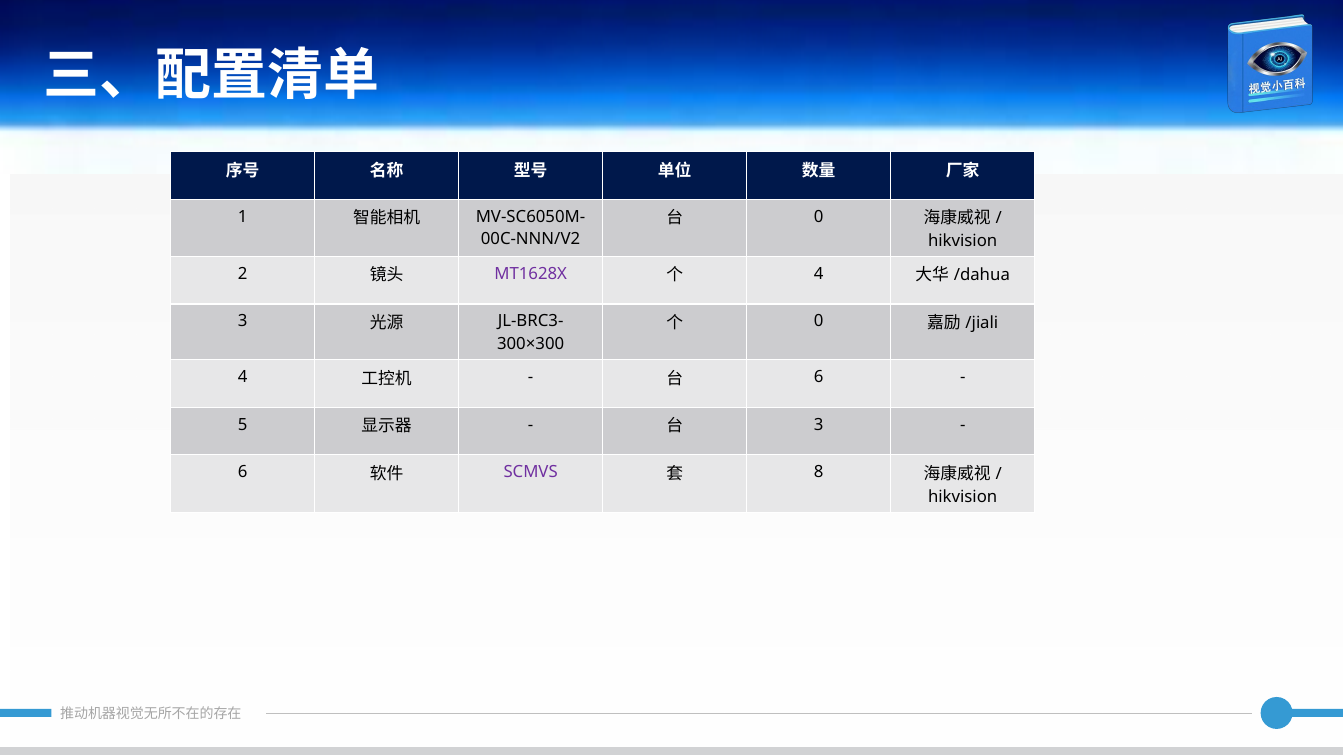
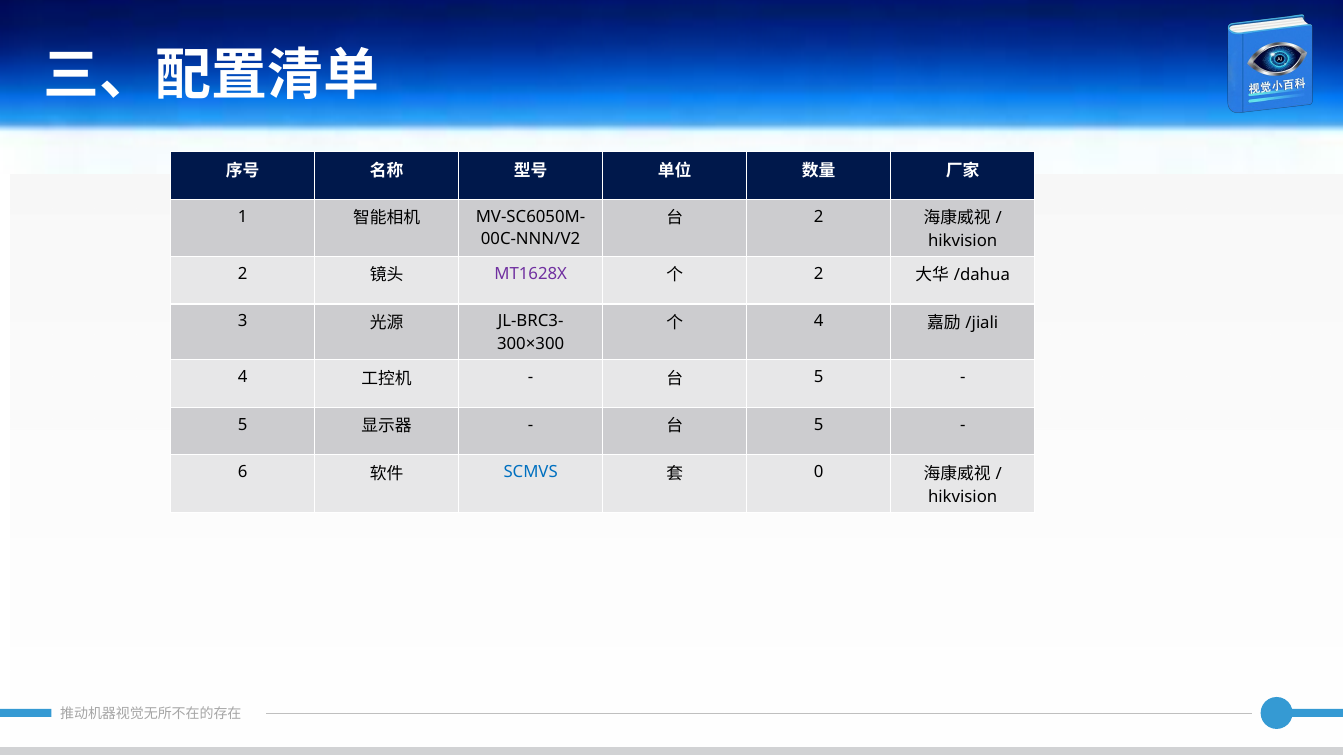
0: 0 -> 2 (819, 217)
4: 4 -> 2 (819, 274)
0: 0 -> 4 (819, 322)
6: 6 -> 5 (819, 377)
3: 3 -> 5 (819, 425)
SCMVS colour: purple -> blue (531, 473)
8: 8 -> 0 (819, 473)
